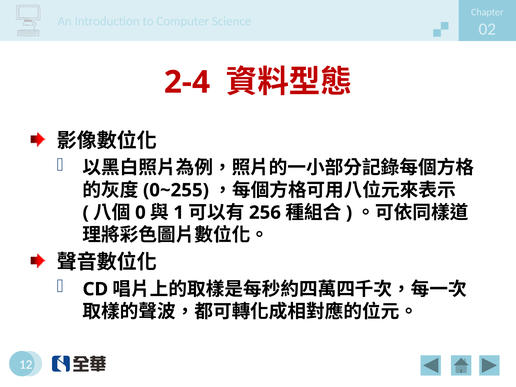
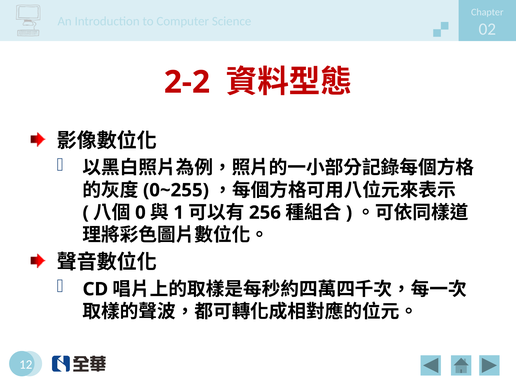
2-4: 2-4 -> 2-2 (187, 82)
